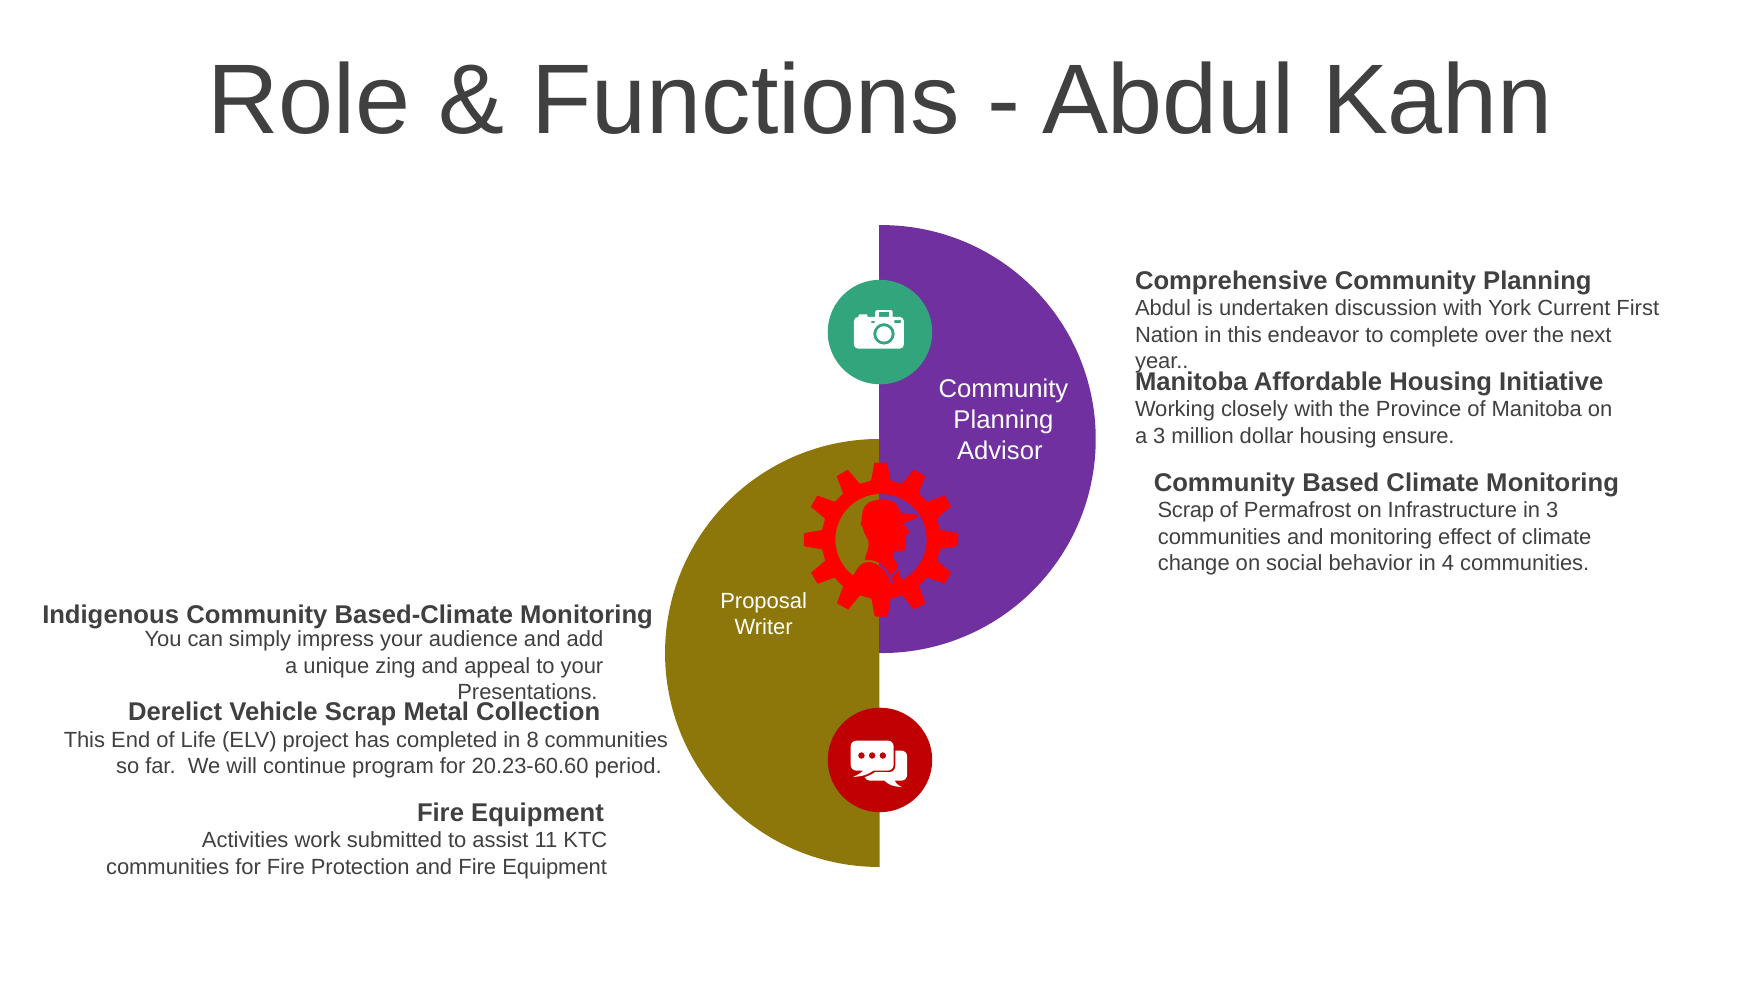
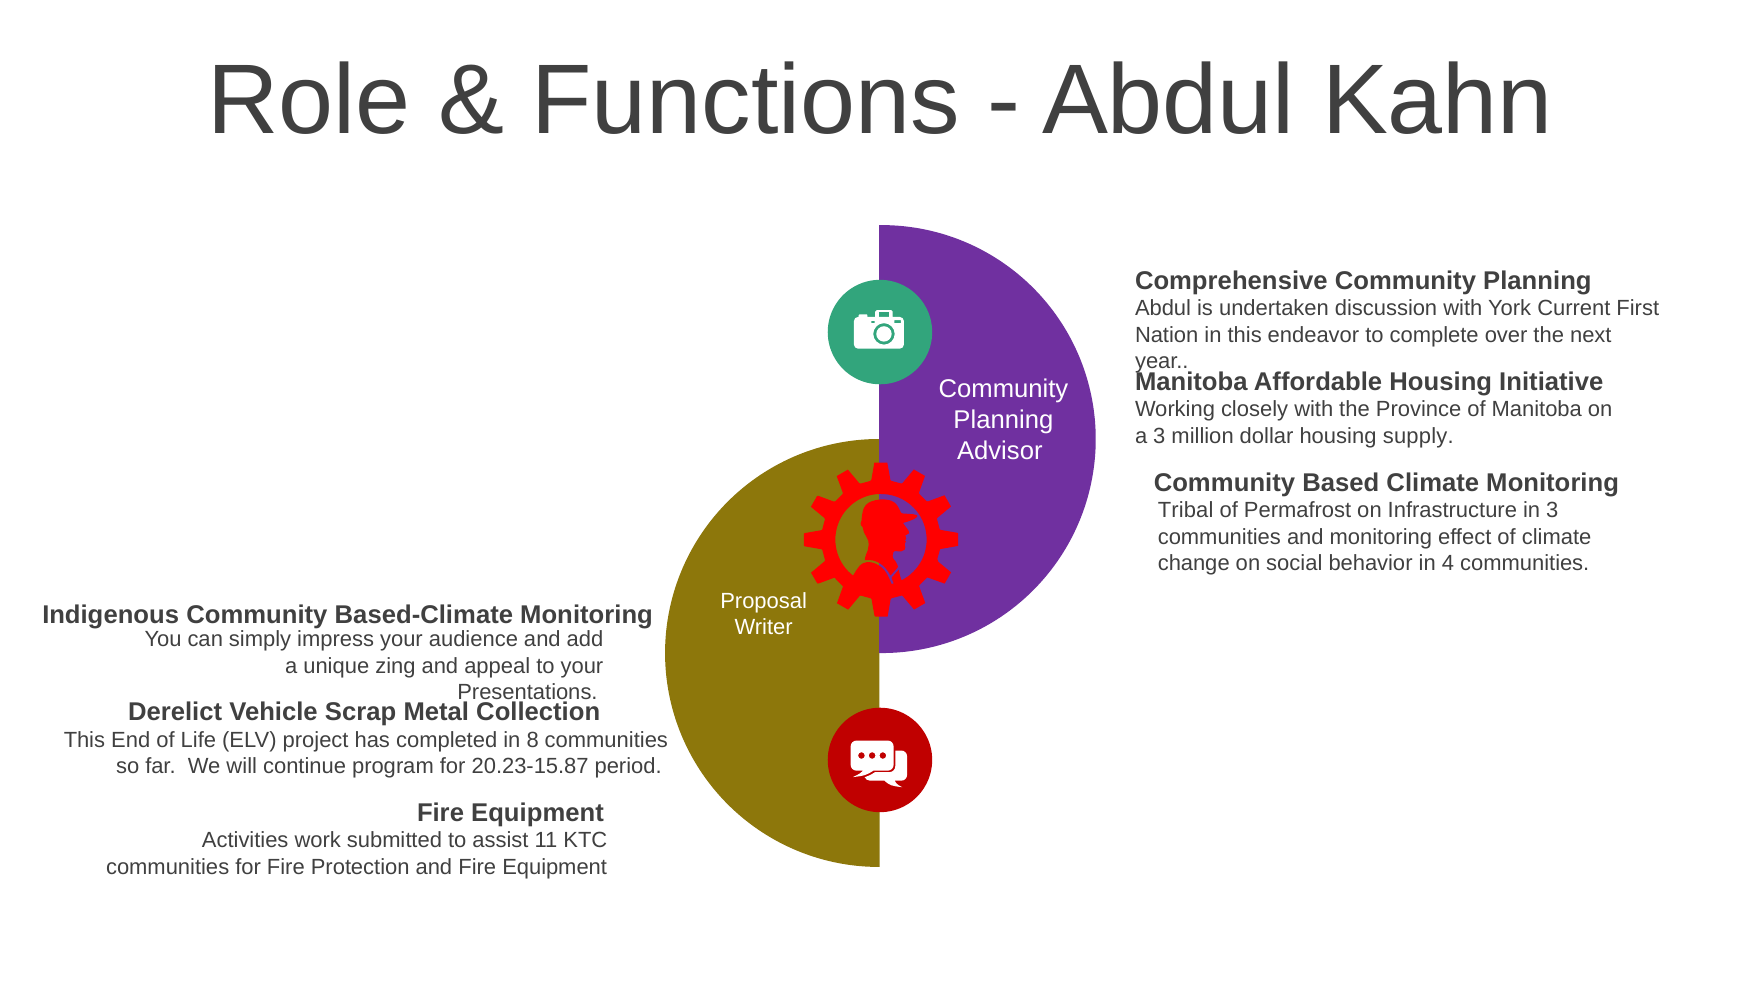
ensure: ensure -> supply (1418, 436)
Scrap: Scrap -> Tribal (1186, 511)
20.23-60.60: 20.23-60.60 -> 20.23-15.87 (530, 766)
